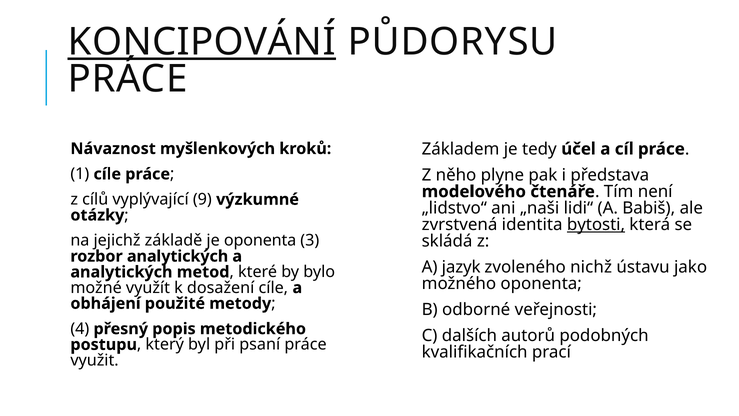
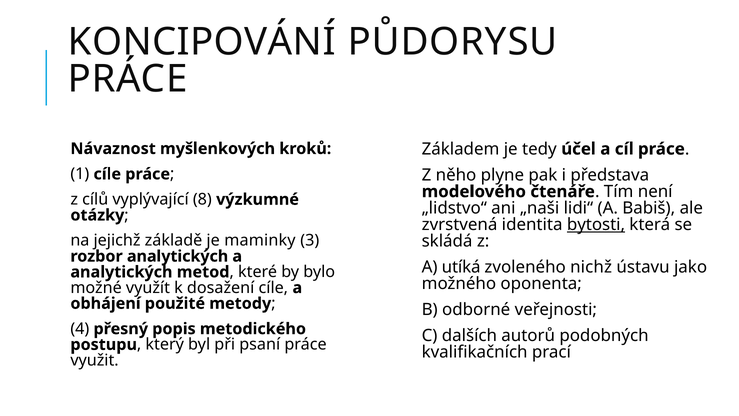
KONCIPOVÁNÍ underline: present -> none (202, 42)
9: 9 -> 8 (202, 199)
je oponenta: oponenta -> maminky (260, 240)
jazyk: jazyk -> utíká (461, 267)
